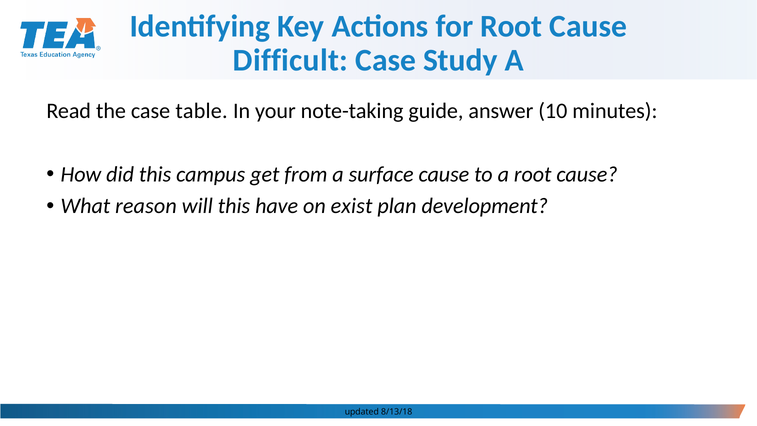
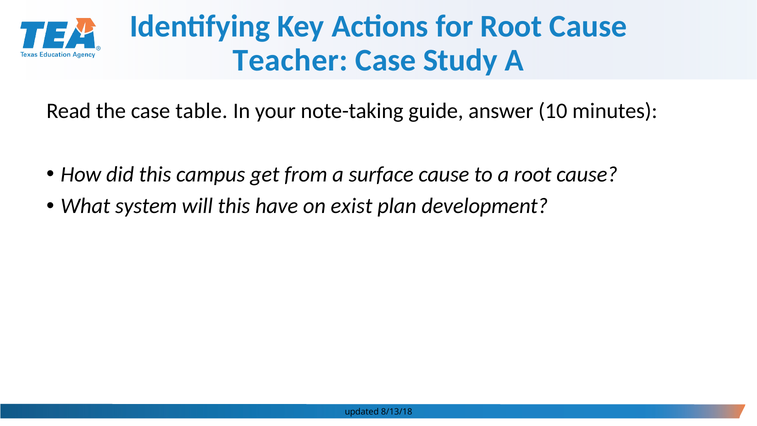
Difficult: Difficult -> Teacher (290, 60)
reason: reason -> system (146, 206)
